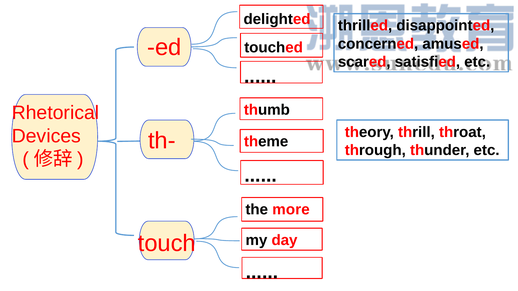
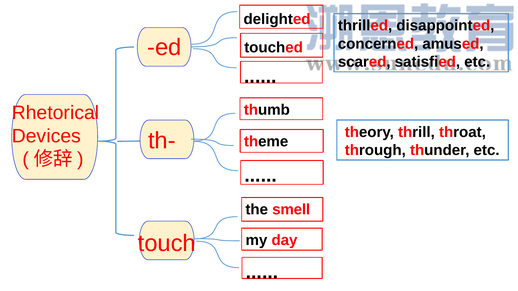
more: more -> smell (291, 210)
